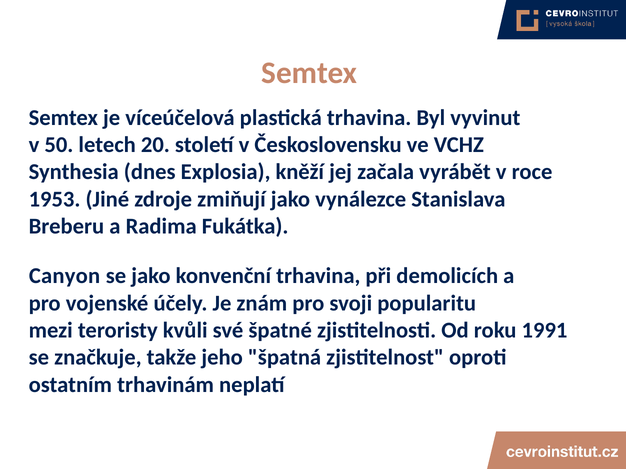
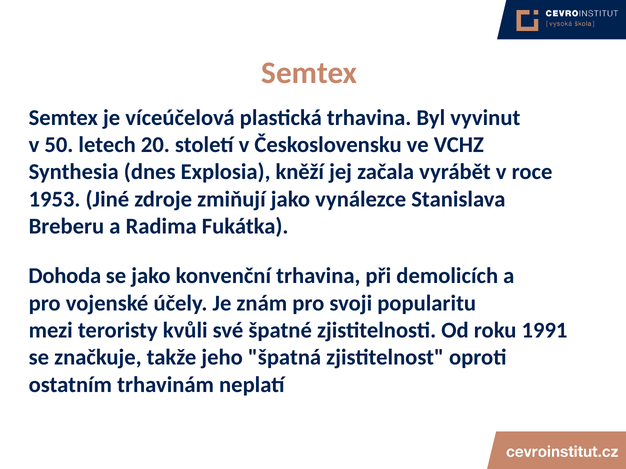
Canyon: Canyon -> Dohoda (65, 276)
